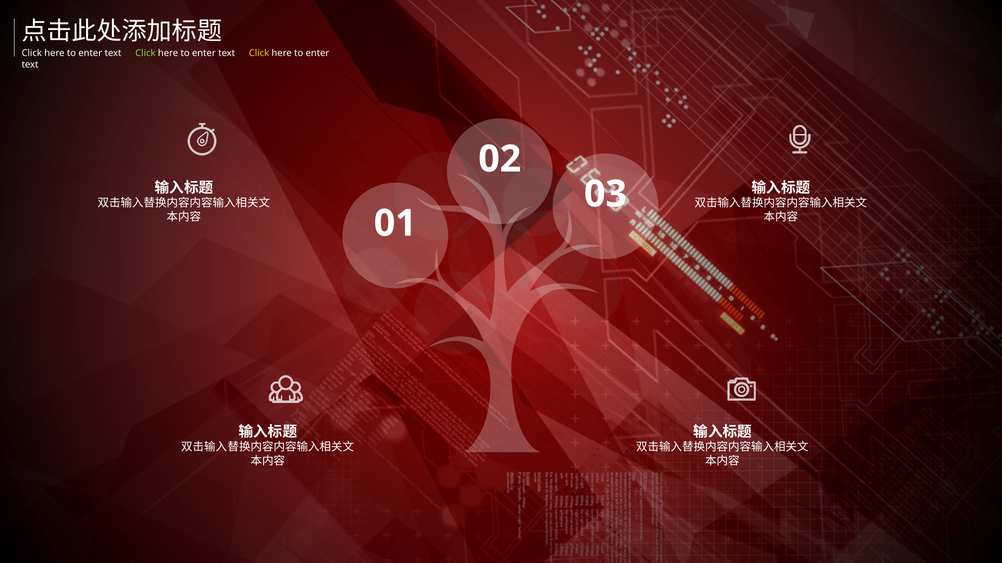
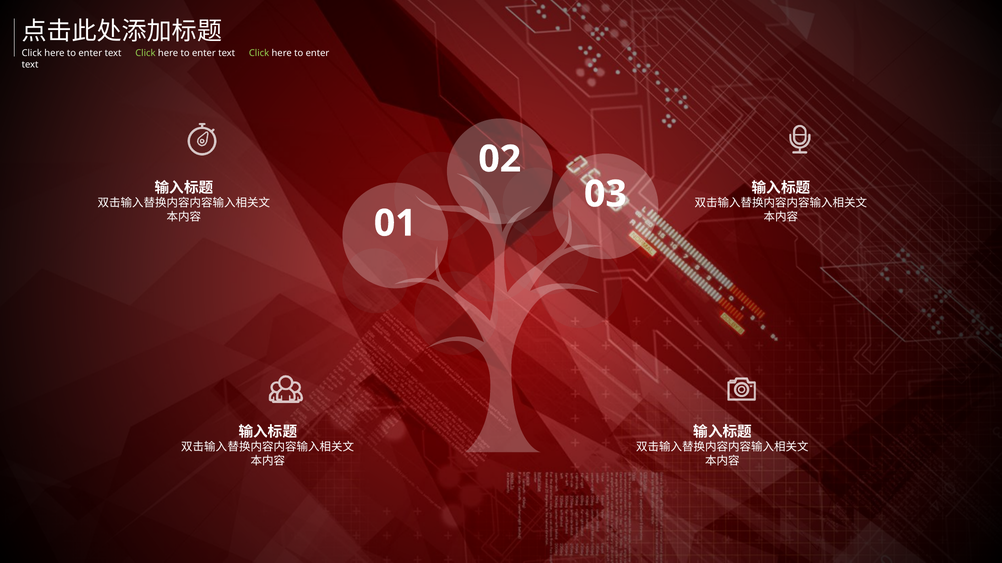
Click colour: yellow -> light green (259, 53)
